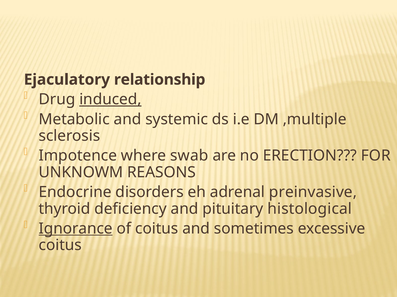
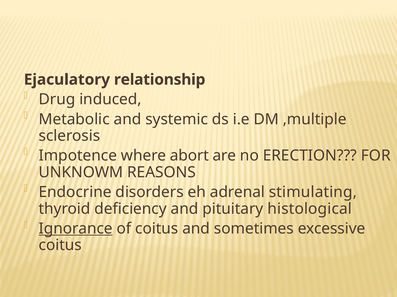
induced underline: present -> none (110, 100)
swab: swab -> abort (189, 156)
preinvasive: preinvasive -> stimulating (313, 193)
